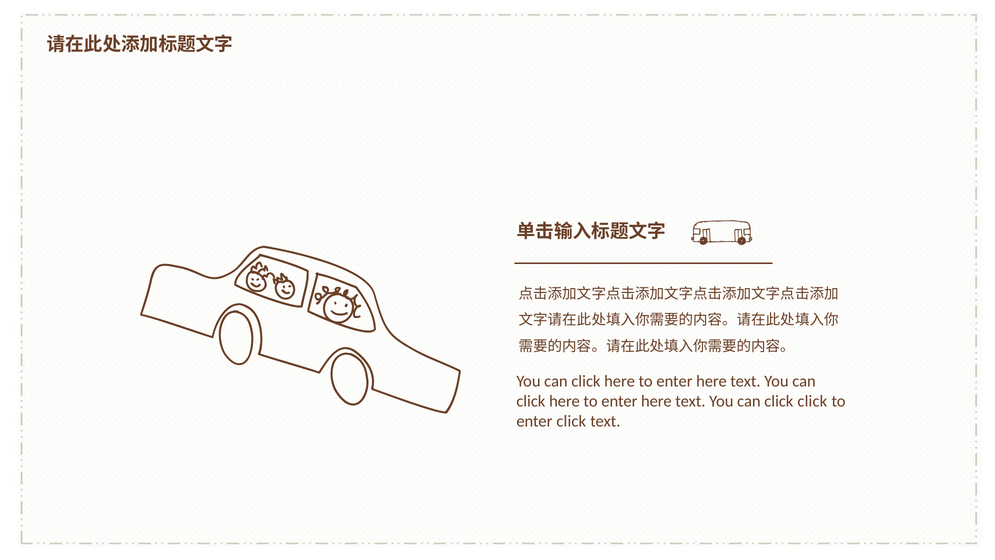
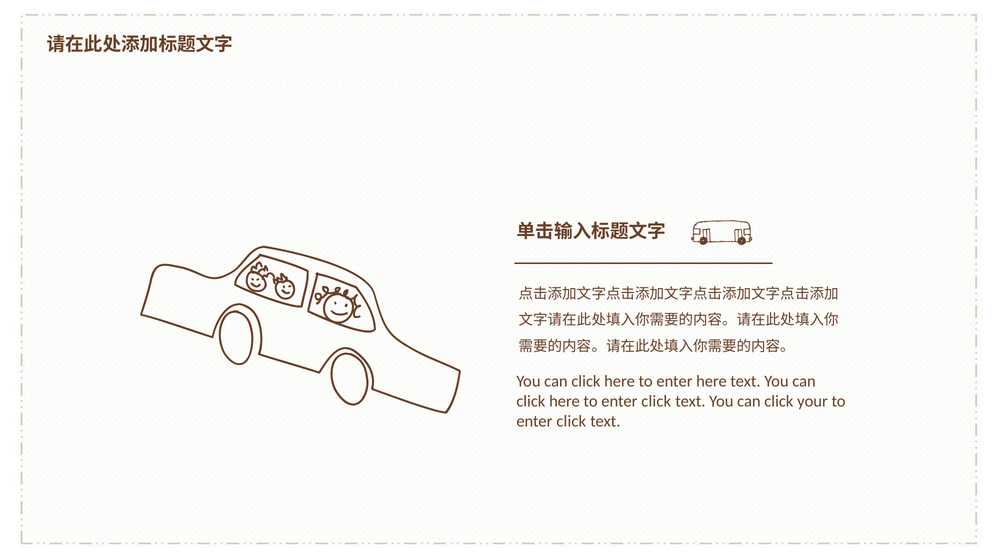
here: here -> click (656, 401)
click click: click -> your (812, 401)
